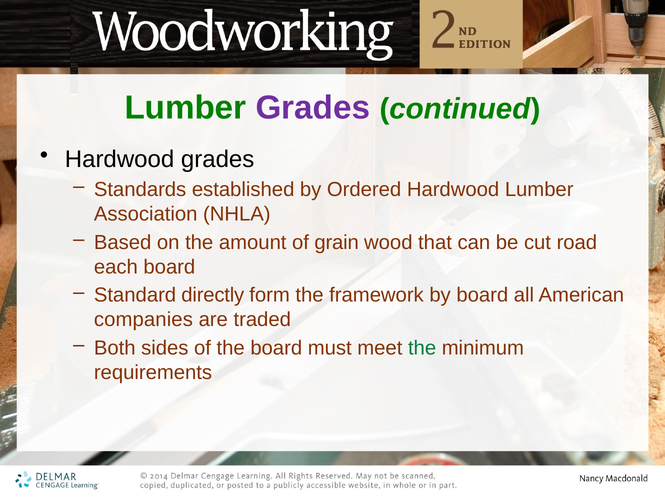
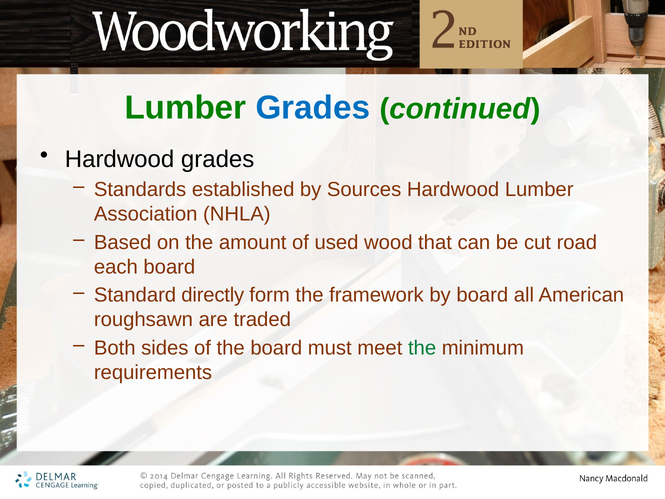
Grades colour: purple -> blue (313, 107)
Ordered: Ordered -> Sources (364, 189)
grain: grain -> used (337, 242)
companies: companies -> roughsawn (143, 319)
